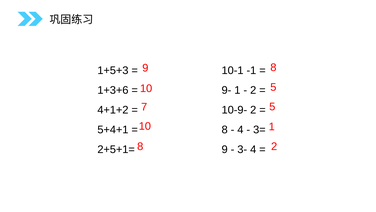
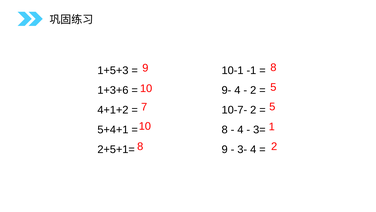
9- 1: 1 -> 4 (237, 90)
10-9-: 10-9- -> 10-7- (234, 110)
